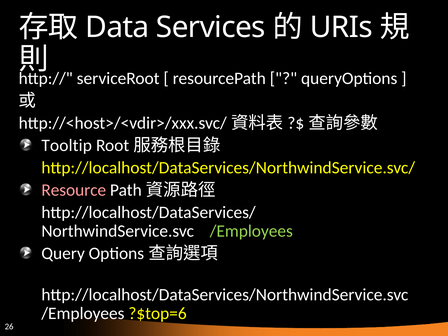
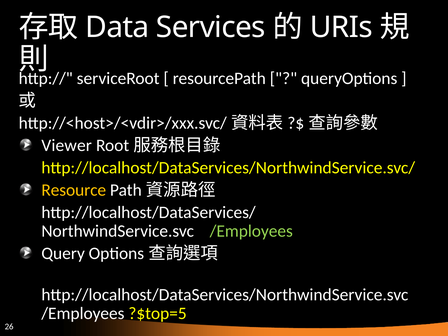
Tooltip: Tooltip -> Viewer (67, 145)
Resource colour: pink -> yellow (74, 190)
?$top=6: ?$top=6 -> ?$top=5 (158, 313)
